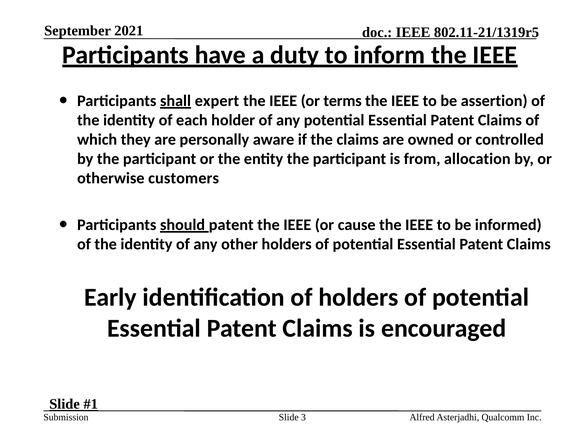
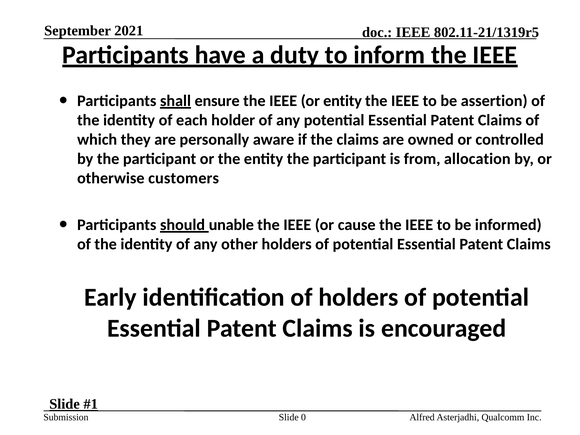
expert: expert -> ensure (217, 101)
or terms: terms -> entity (343, 101)
should patent: patent -> unable (231, 225)
3: 3 -> 0 (303, 417)
